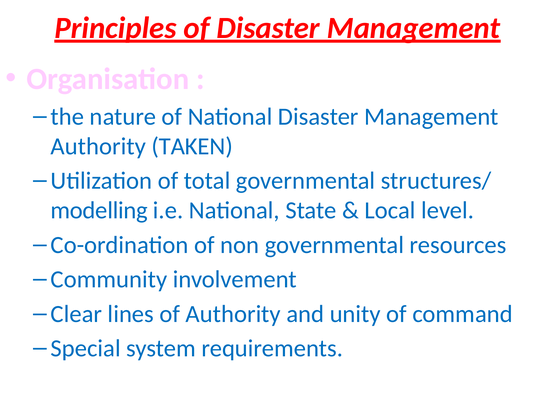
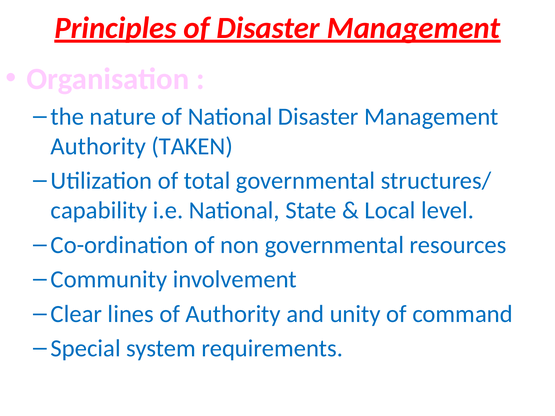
modelling: modelling -> capability (99, 210)
